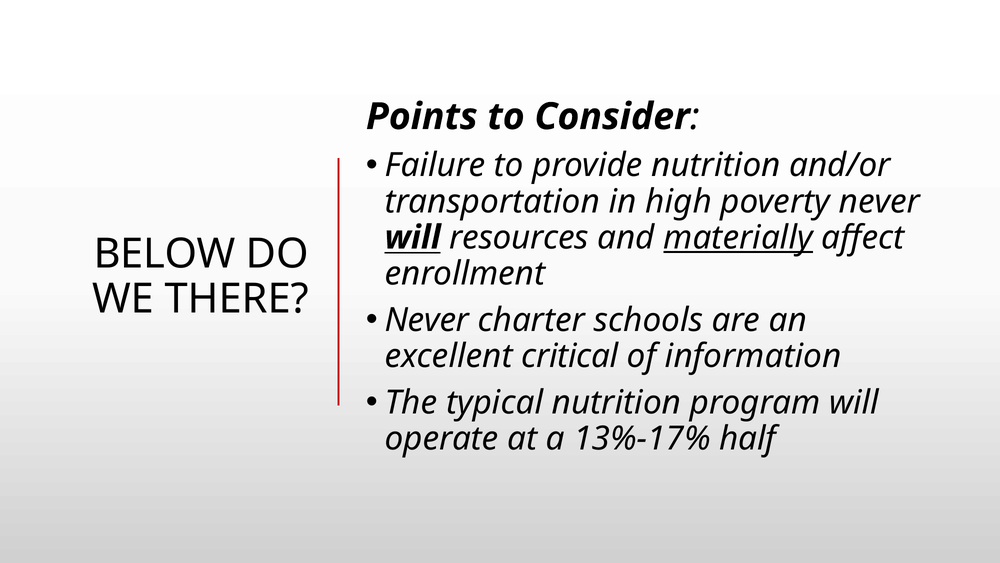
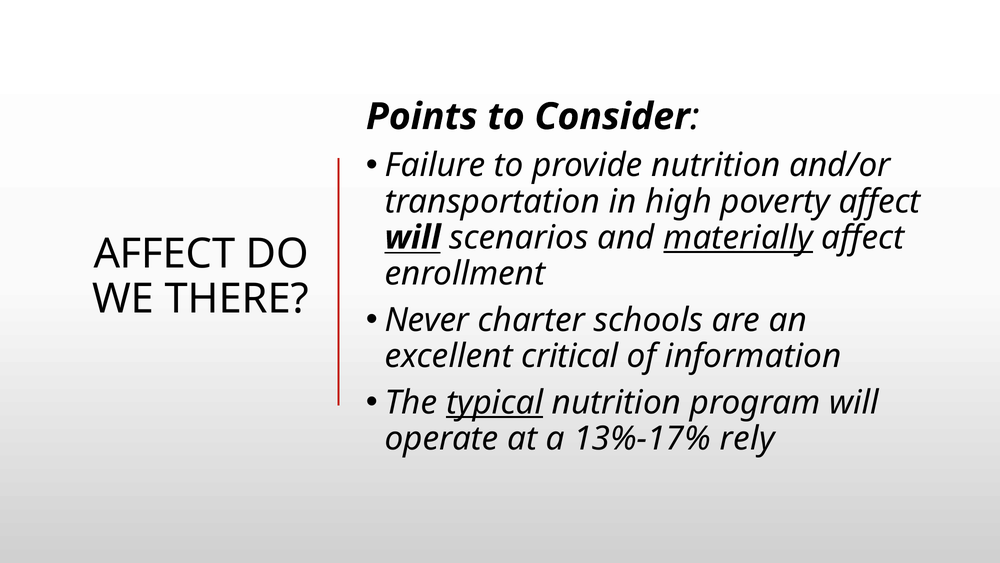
poverty never: never -> affect (880, 201)
resources: resources -> scenarios (519, 237)
BELOW: BELOW -> AFFECT (164, 254)
typical underline: none -> present (495, 402)
half: half -> rely (747, 438)
